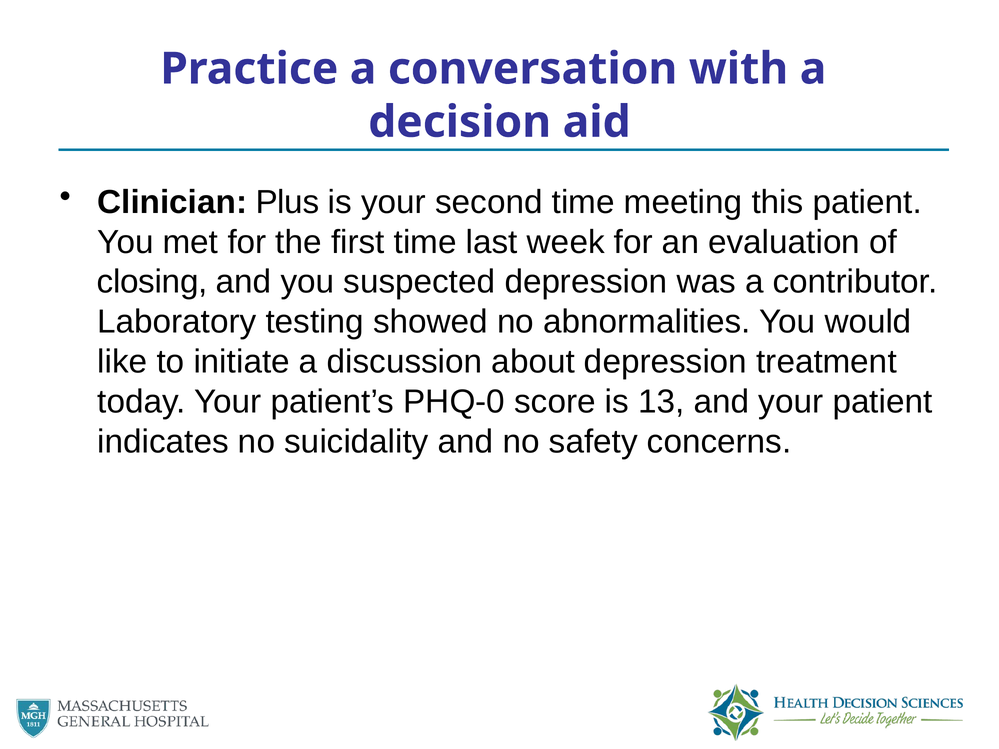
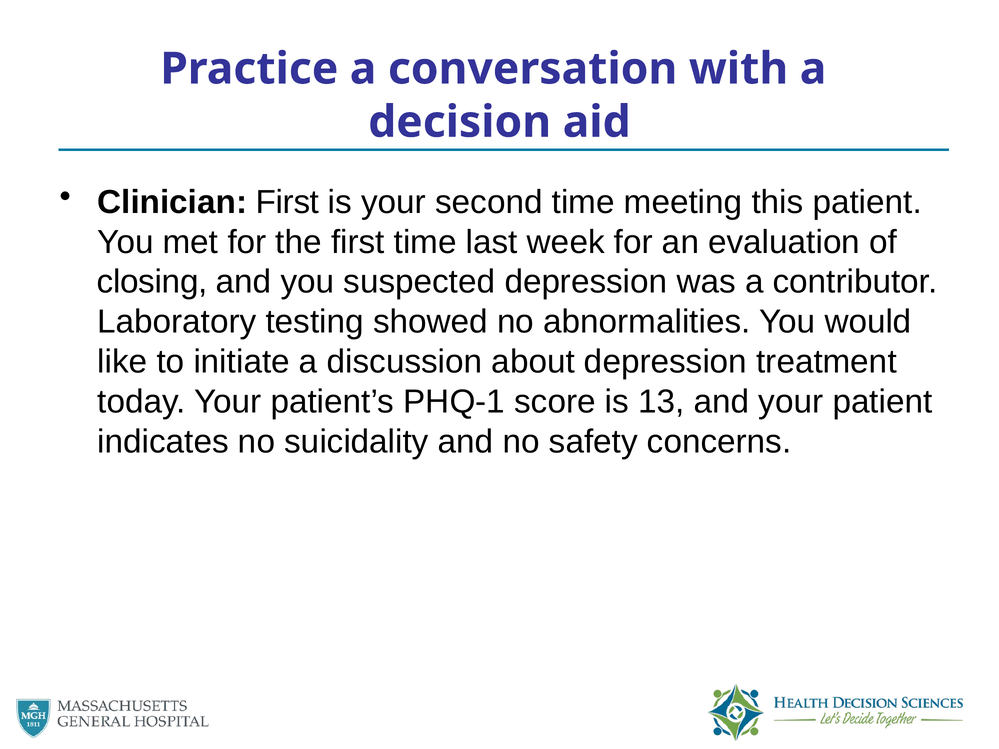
Clinician Plus: Plus -> First (287, 202)
PHQ-0: PHQ-0 -> PHQ-1 (454, 402)
